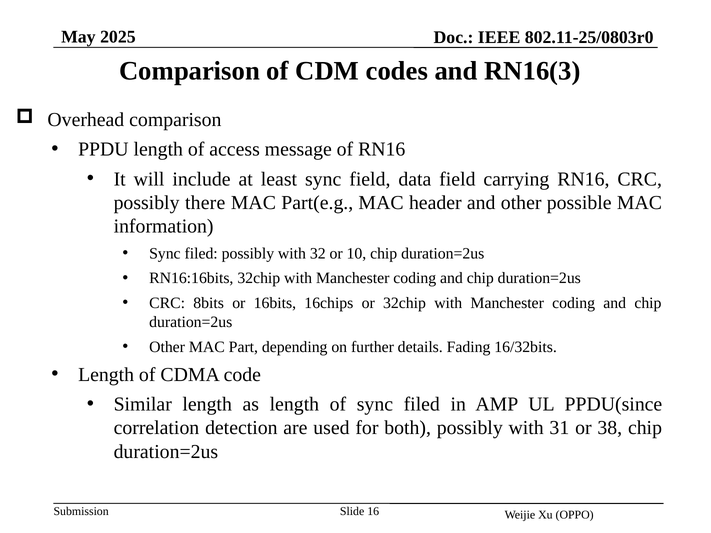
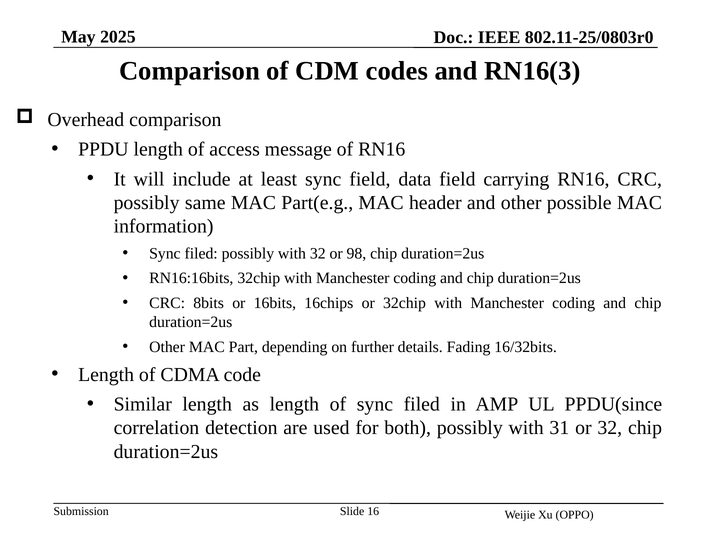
there: there -> same (205, 203)
10: 10 -> 98 (356, 254)
or 38: 38 -> 32 (610, 428)
